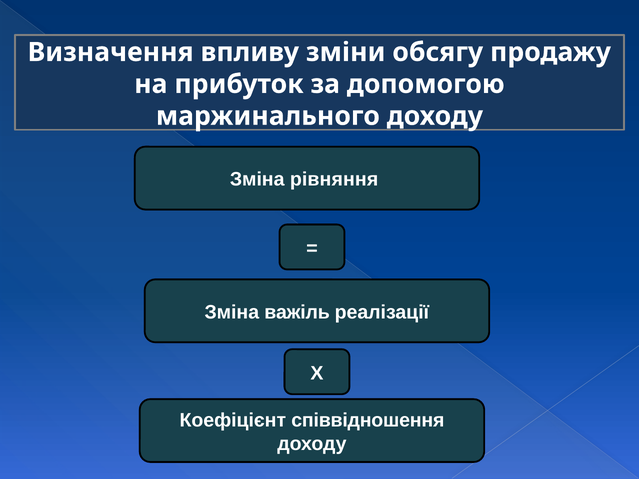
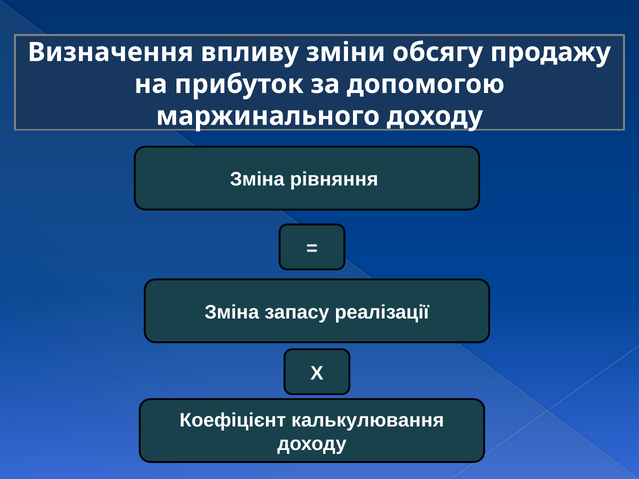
важіль: важіль -> запасу (297, 312)
співвідношення: співвідношення -> калькулювання (368, 420)
